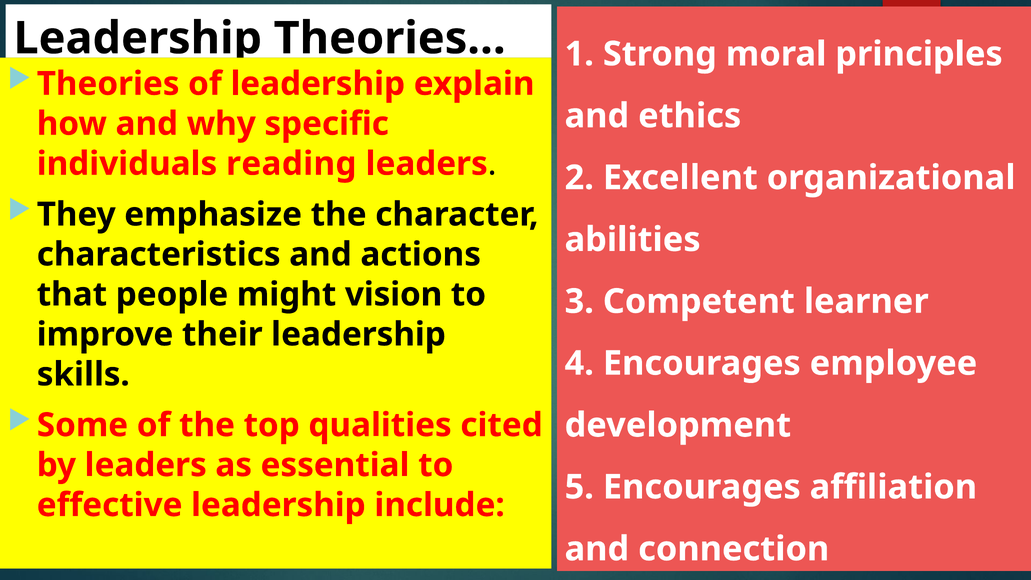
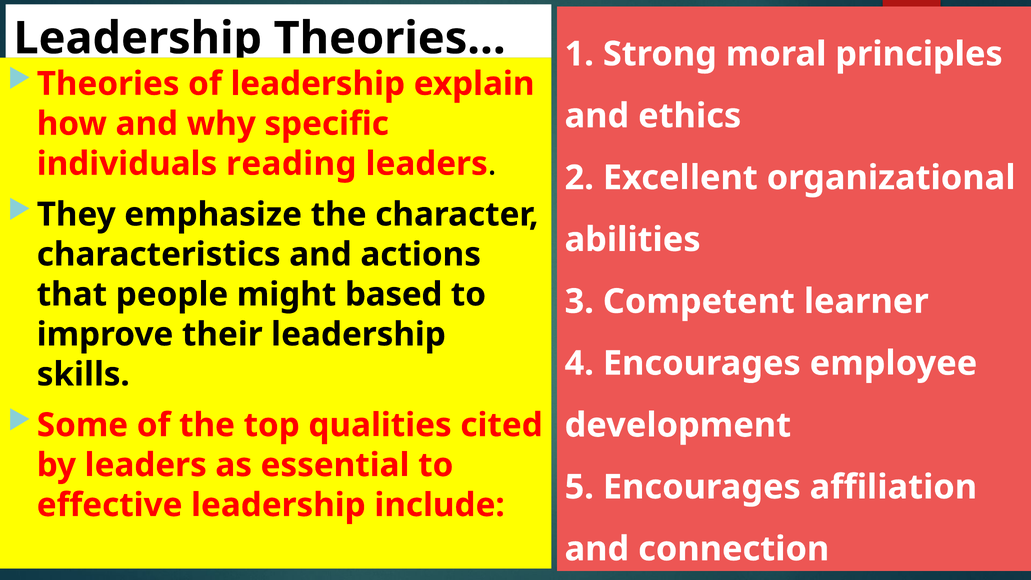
vision: vision -> based (394, 294)
